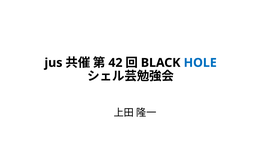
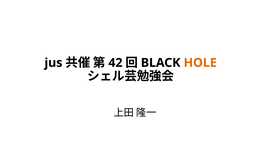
HOLE colour: blue -> orange (200, 63)
